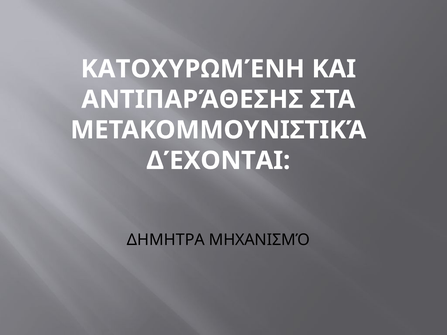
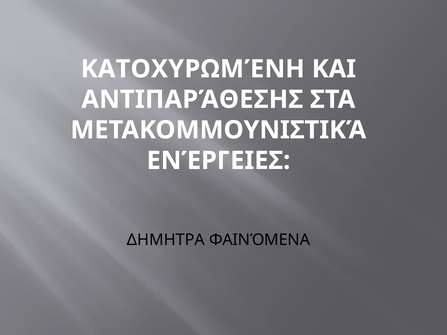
ΔΈΧΟΝΤΑΙ: ΔΈΧΟΝΤΑΙ -> ΕΝΈΡΓΕΙΕΣ (218, 161)
ΜΗΧΑΝΙΣΜΌ: ΜΗΧΑΝΙΣΜΌ -> ΦΑΙΝΌΜΕΝΑ (260, 240)
